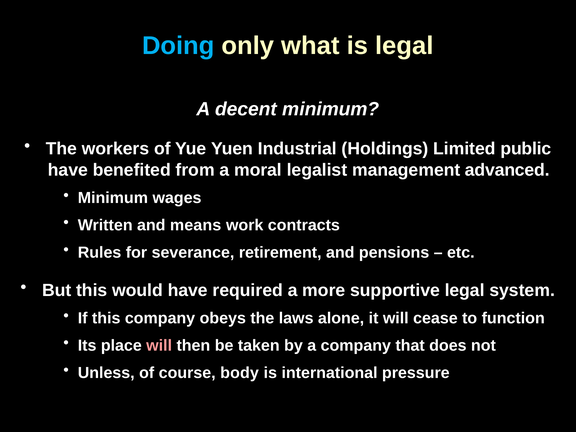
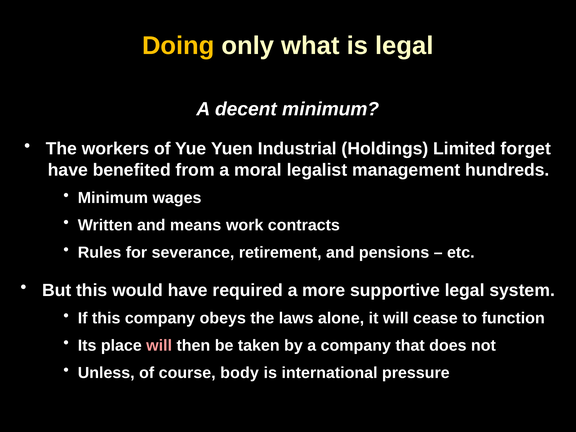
Doing colour: light blue -> yellow (178, 46)
public: public -> forget (526, 149)
advanced: advanced -> hundreds (507, 170)
